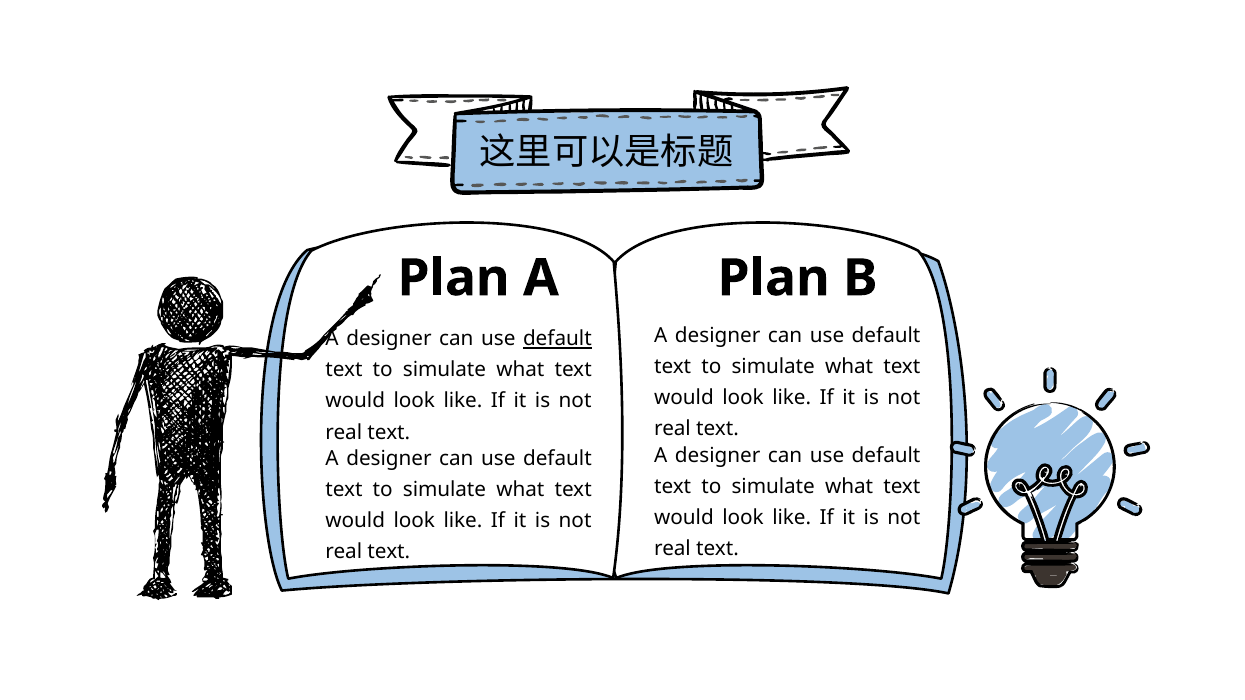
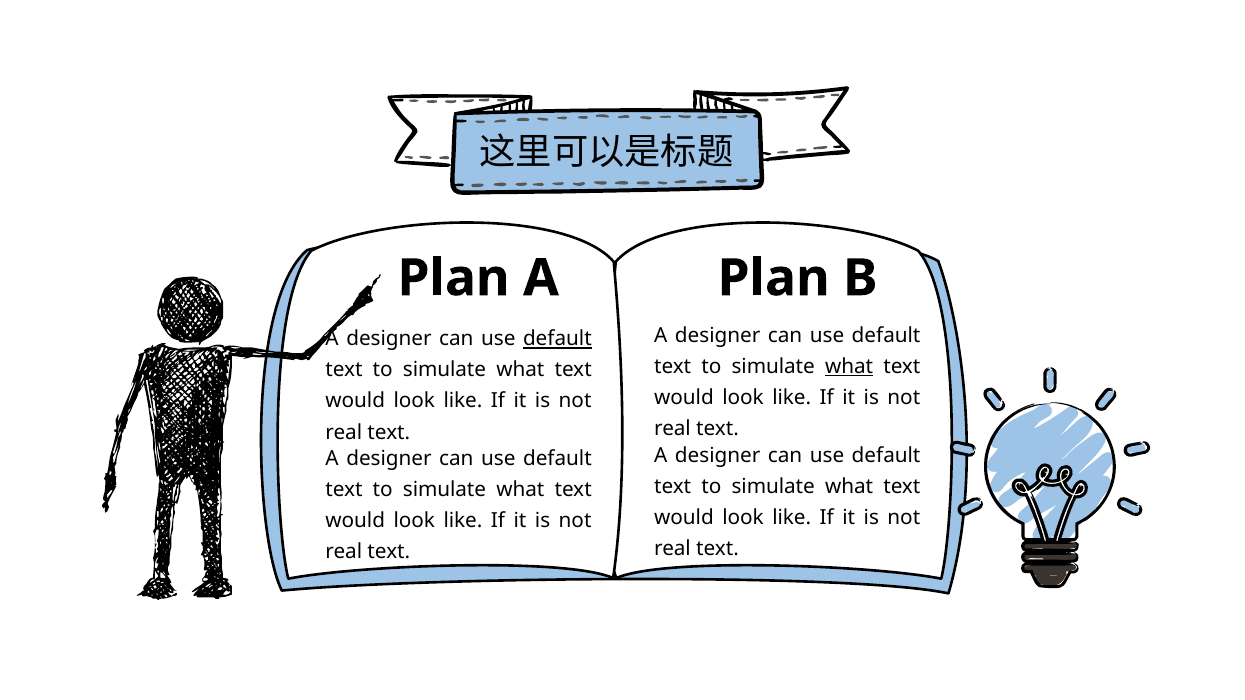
what underline: none -> present (849, 367)
